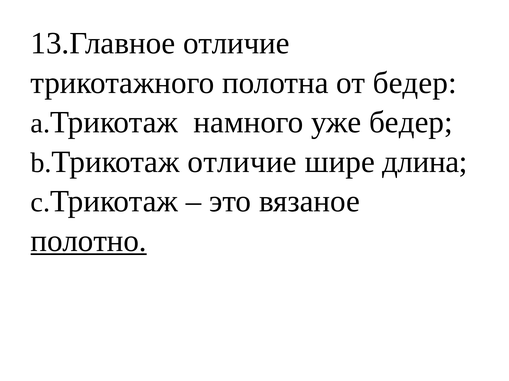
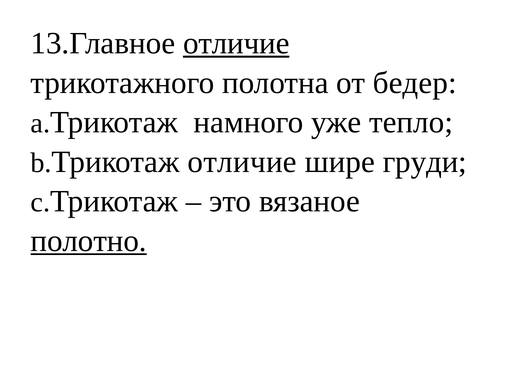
отличие underline: none -> present (236, 43)
уже бедер: бедер -> тепло (411, 123)
длина: длина -> груди (425, 162)
